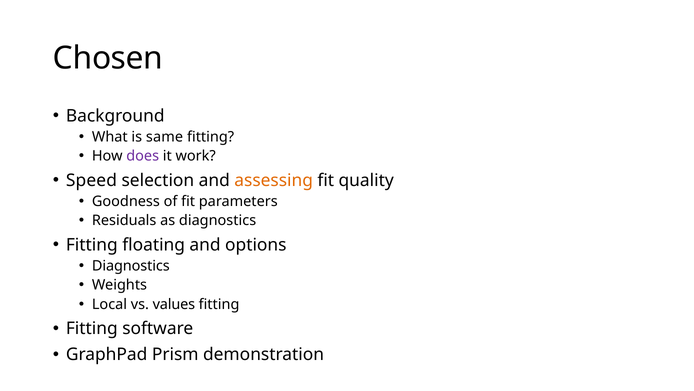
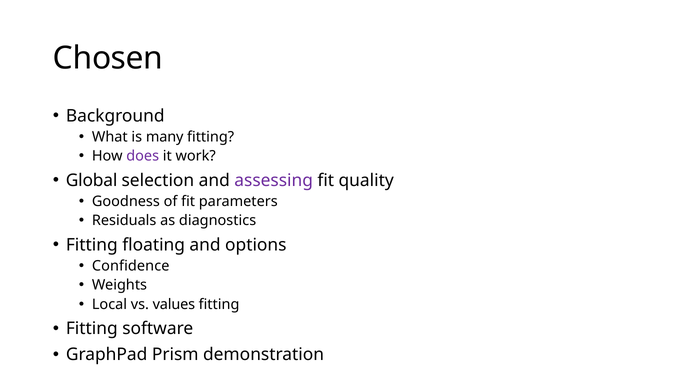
same: same -> many (165, 137)
Speed: Speed -> Global (92, 180)
assessing colour: orange -> purple (274, 180)
Diagnostics: Diagnostics -> Confidence (131, 265)
